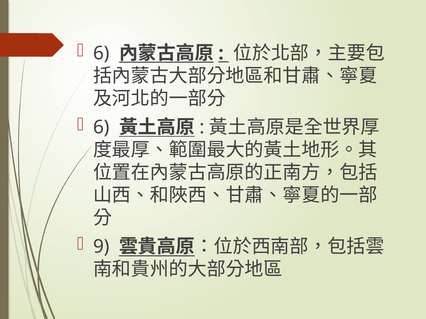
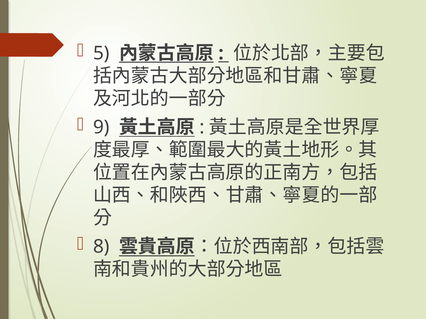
6: 6 -> 5 (101, 53)
6: 6 -> 9 (101, 127)
9: 9 -> 8 (101, 247)
